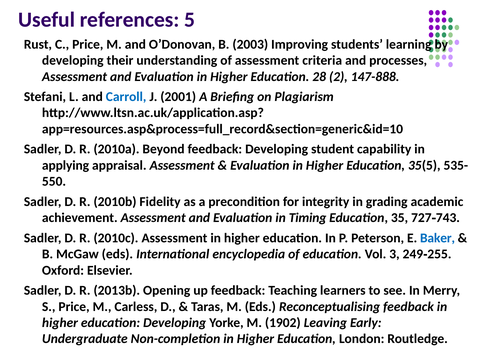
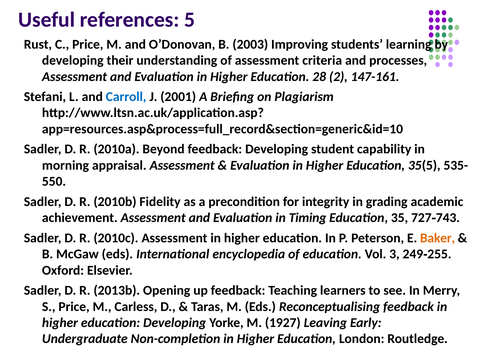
147-888: 147-888 -> 147-161 (375, 77)
applying: applying -> morning (65, 165)
Baker colour: blue -> orange (438, 238)
1902: 1902 -> 1927 (283, 323)
